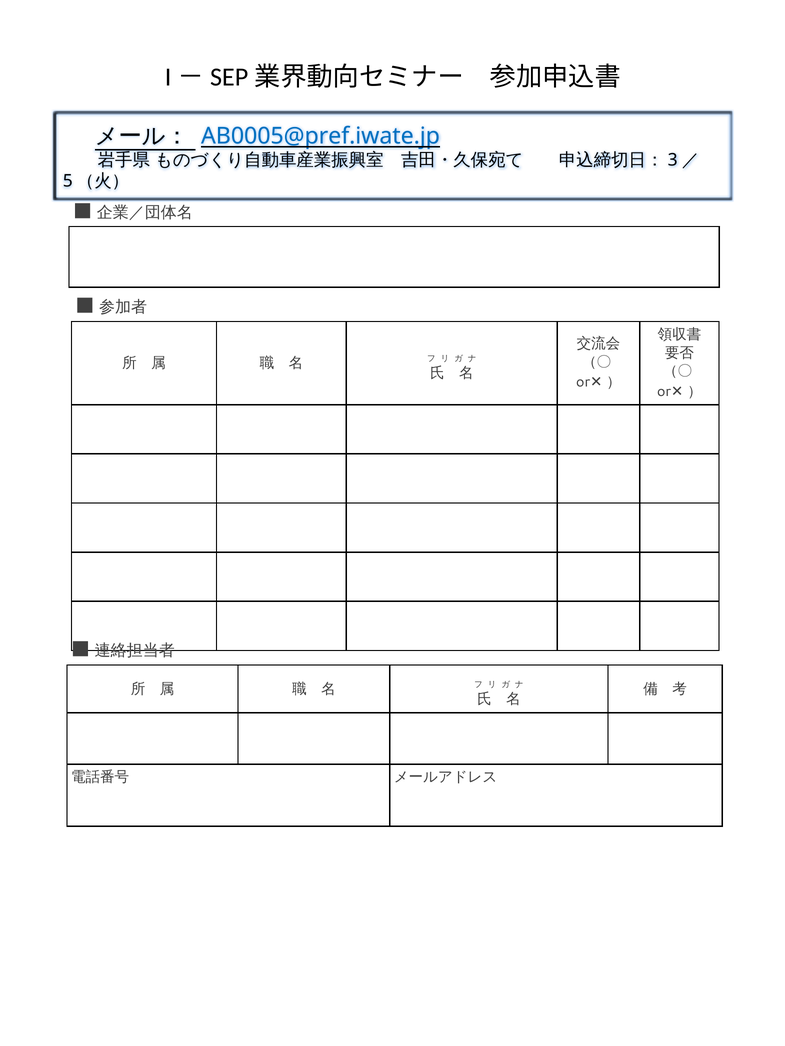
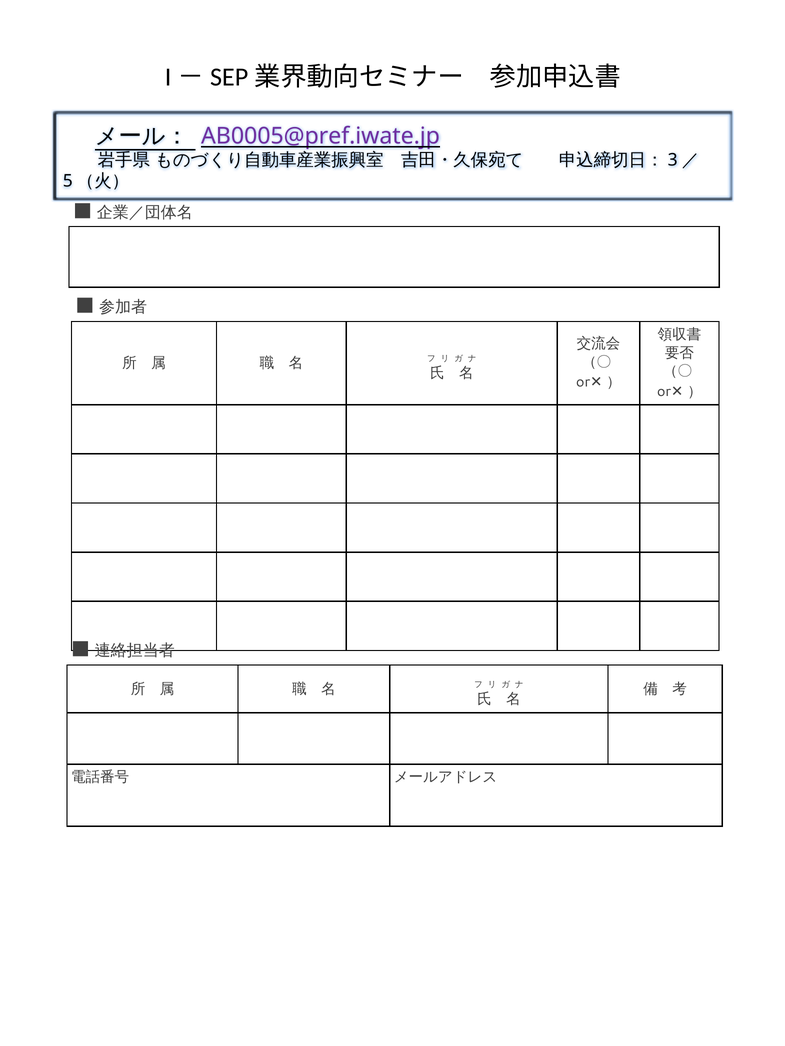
AB0005@pref.iwate.jp colour: blue -> purple (321, 136)
